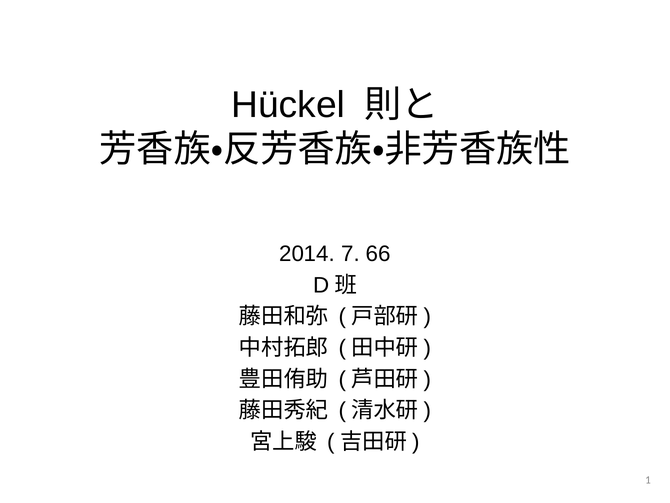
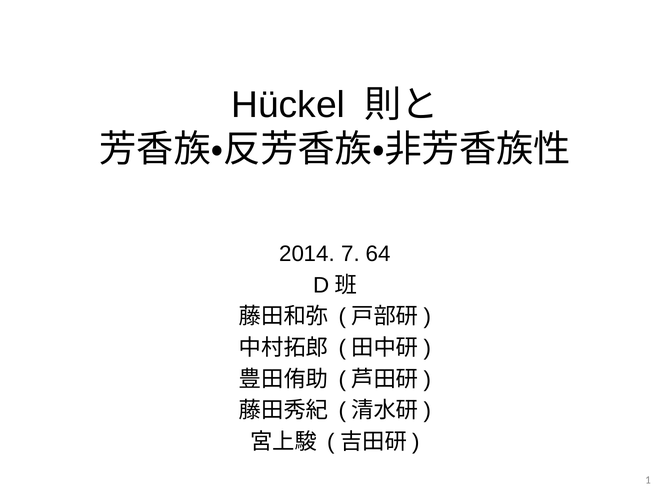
66: 66 -> 64 (378, 254)
